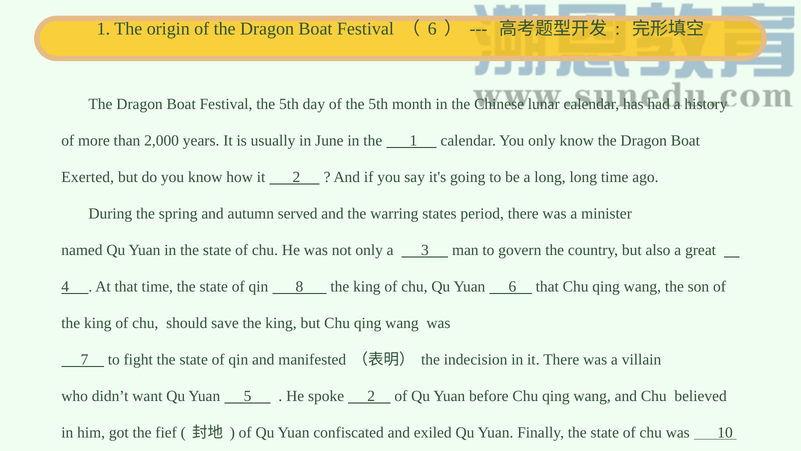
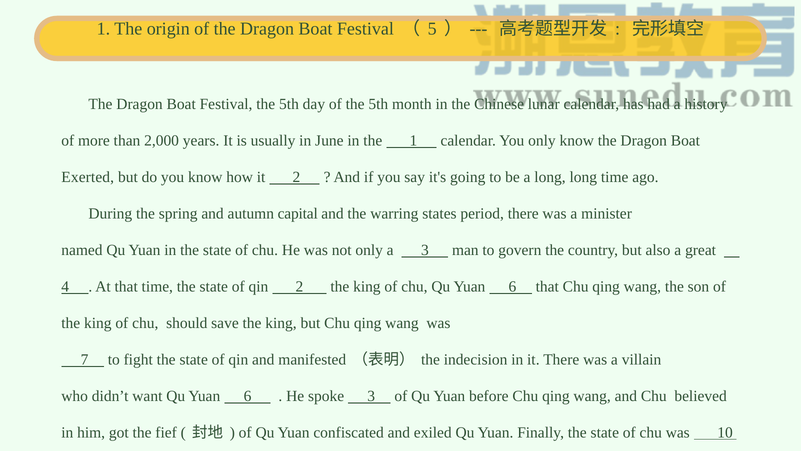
6: 6 -> 5 (432, 29)
served: served -> capital (298, 213)
qin 8: 8 -> 2 (299, 286)
want Qu Yuan 5: 5 -> 6 (248, 396)
spoke 2: 2 -> 3 (371, 396)
